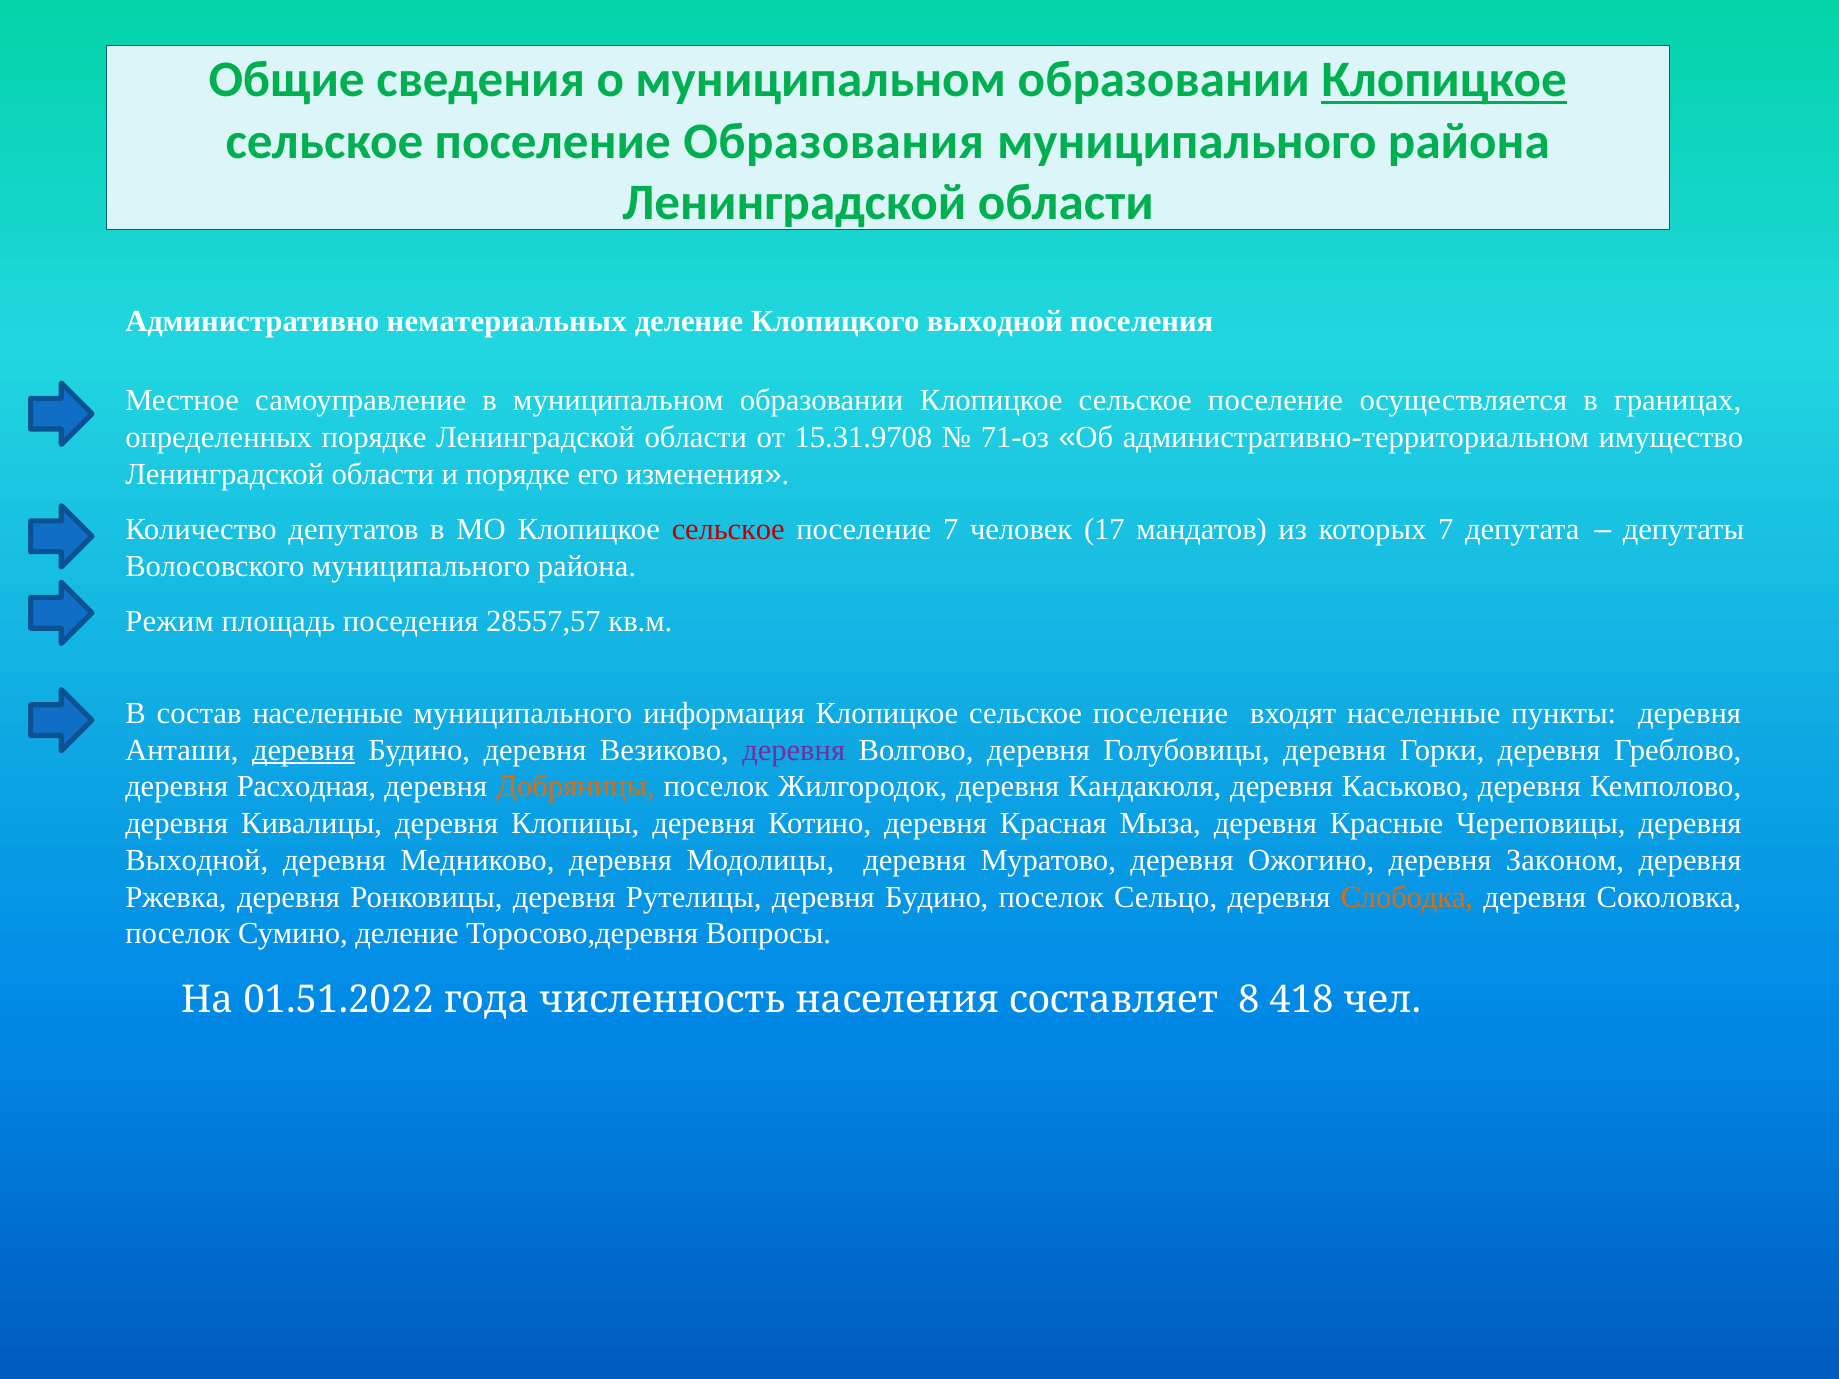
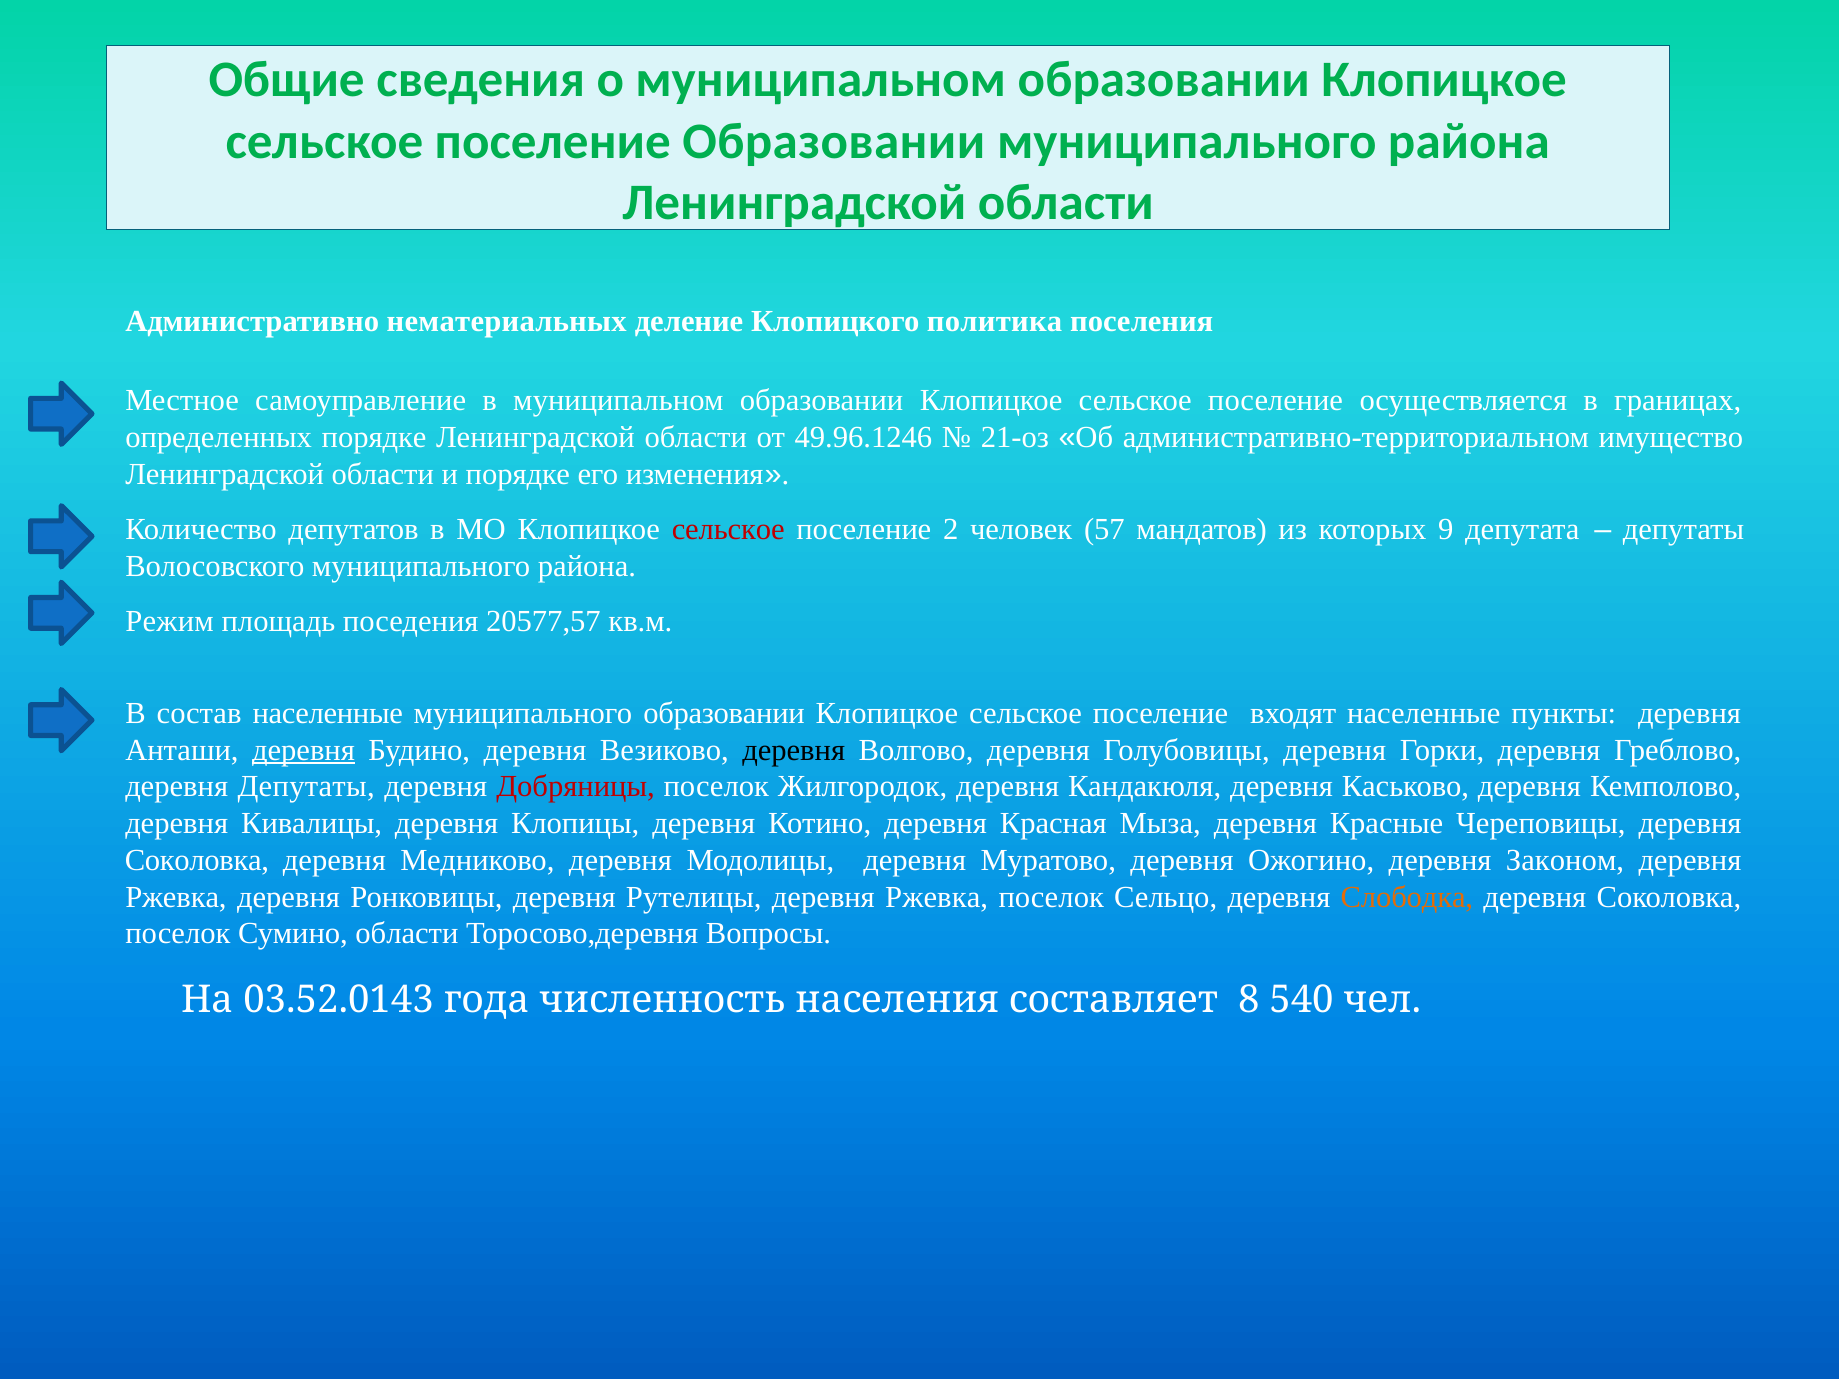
Клопицкое underline: present -> none (1444, 80)
поселение Образования: Образования -> Образовании (834, 141)
Клопицкого выходной: выходной -> политика (995, 321)
15.31.9708: 15.31.9708 -> 49.96.1246 (863, 437)
71-оз: 71-оз -> 21-оз (1015, 437)
поселение 7: 7 -> 2 (951, 529)
17: 17 -> 57 (1104, 529)
которых 7: 7 -> 9 (1446, 529)
28557,57: 28557,57 -> 20577,57 (543, 621)
муниципального информация: информация -> образовании (724, 713)
деревня colour: purple -> black (794, 750)
деревня Расходная: Расходная -> Депутаты (306, 787)
Добряницы colour: orange -> red (575, 787)
Выходной: Выходной -> Соколовка (197, 860)
Рутелицы деревня Будино: Будино -> Ржевка (937, 897)
Сумино деление: деление -> области (407, 934)
01.51.2022: 01.51.2022 -> 03.52.0143 (339, 1000)
418: 418 -> 540 (1301, 1000)
